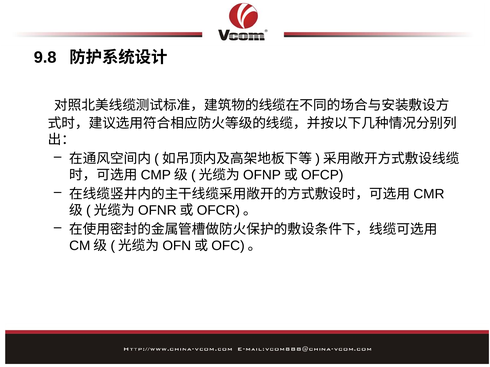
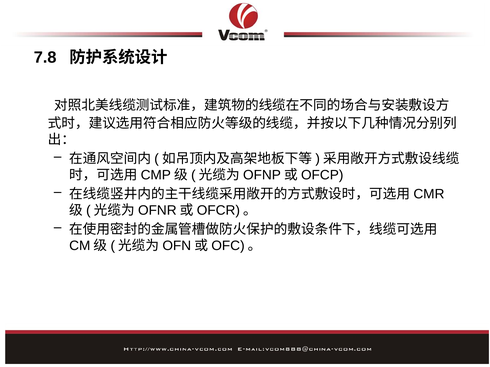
9.8: 9.8 -> 7.8 (45, 58)
